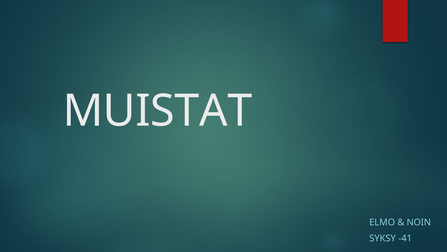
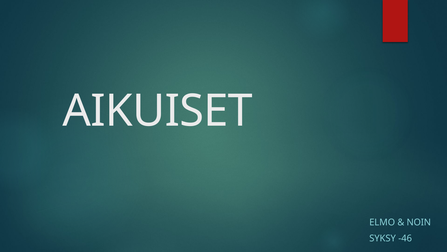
MUISTAT: MUISTAT -> AIKUISET (158, 111)
-41: -41 -> -46 (405, 238)
